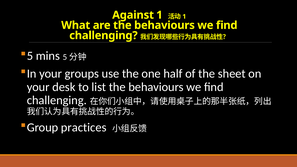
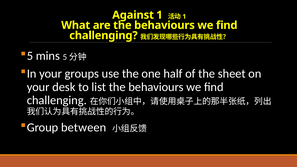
practices: practices -> between (84, 127)
